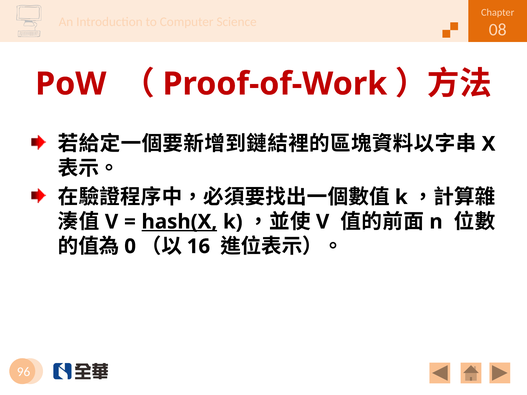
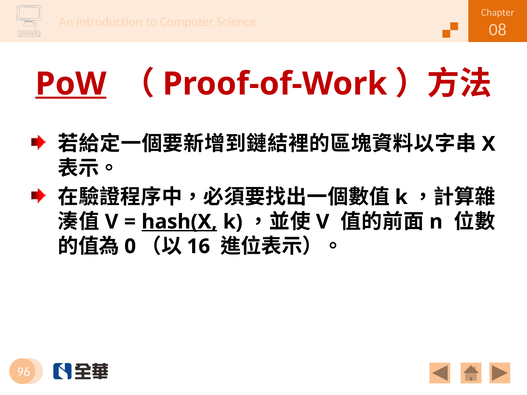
PoW underline: none -> present (71, 84)
